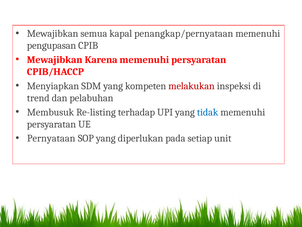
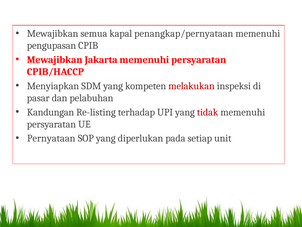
Karena: Karena -> Jakarta (101, 60)
trend: trend -> pasar (38, 98)
Membusuk: Membusuk -> Kandungan (51, 112)
tidak colour: blue -> red (208, 112)
